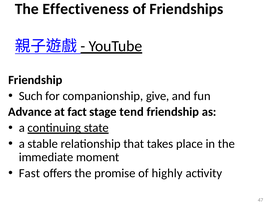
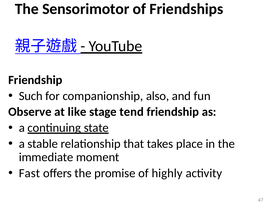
Effectiveness: Effectiveness -> Sensorimotor (86, 9)
give: give -> also (158, 96)
Advance: Advance -> Observe (30, 112)
fact: fact -> like (77, 112)
